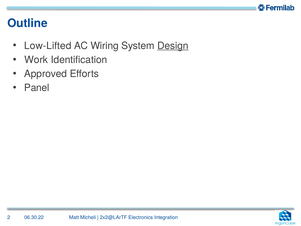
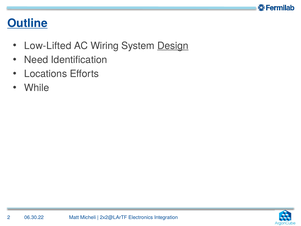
Outline underline: none -> present (27, 23)
Work: Work -> Need (36, 60)
Approved: Approved -> Locations (46, 74)
Panel: Panel -> While (37, 88)
